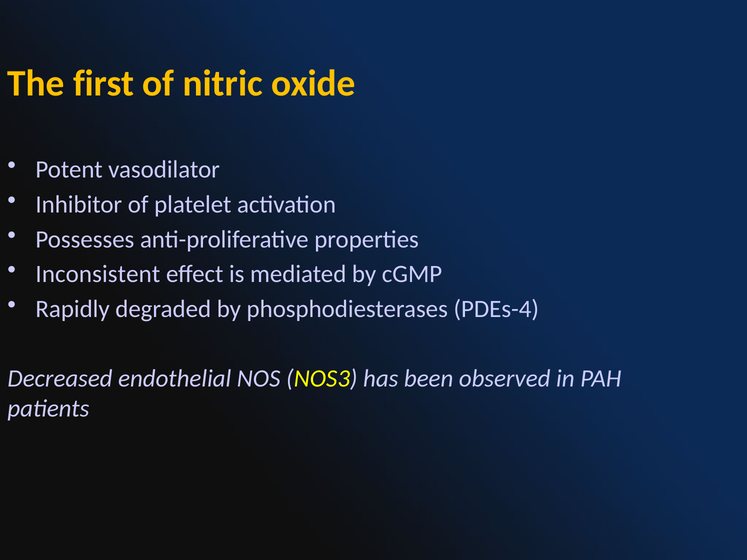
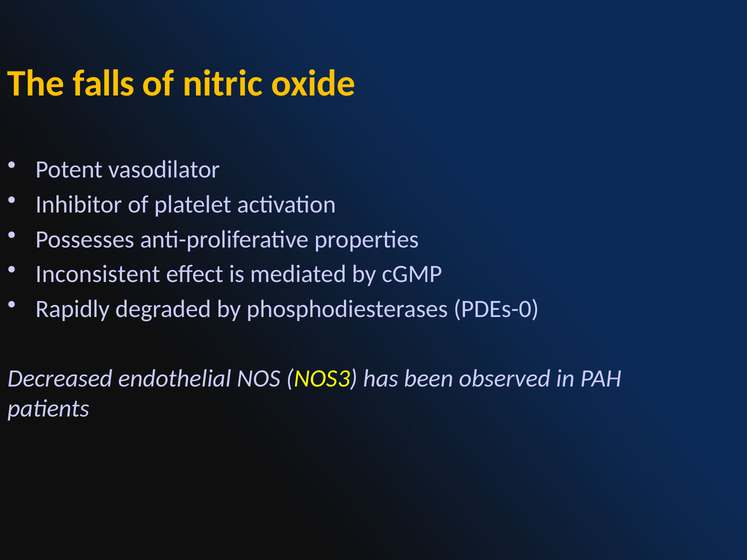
first: first -> falls (104, 84)
PDEs-4: PDEs-4 -> PDEs-0 (496, 309)
